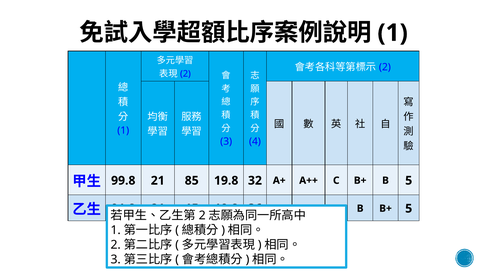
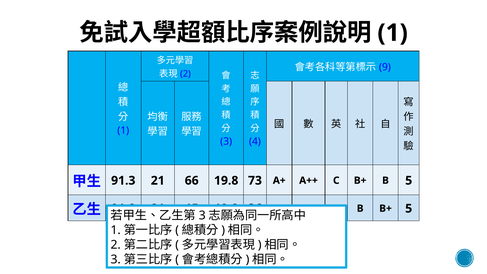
2: 2 -> 9 (385, 67)
99.8: 99.8 -> 91.3 (123, 181)
85: 85 -> 66 (192, 181)
32: 32 -> 73 (255, 181)
2: 2 -> 3 (202, 215)
